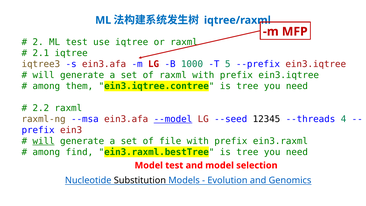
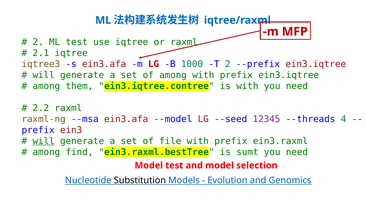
T 5: 5 -> 2 (228, 64)
of raxml: raxml -> among (173, 75)
ein3.iqtree.contree is tree: tree -> with (247, 86)
--model underline: present -> none (173, 119)
12345 colour: black -> purple (266, 119)
ein3.raxml.bestTree is tree: tree -> sumt (247, 152)
